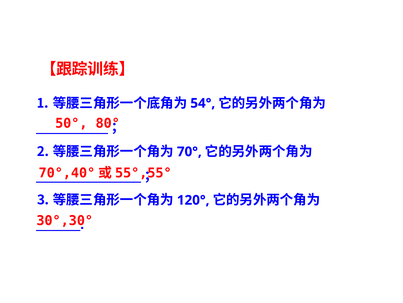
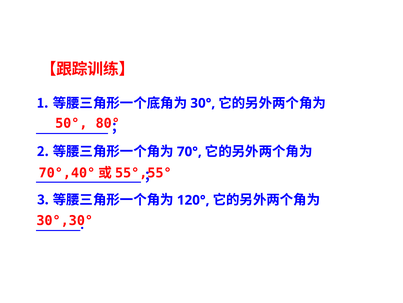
54°: 54° -> 30° (203, 103)
